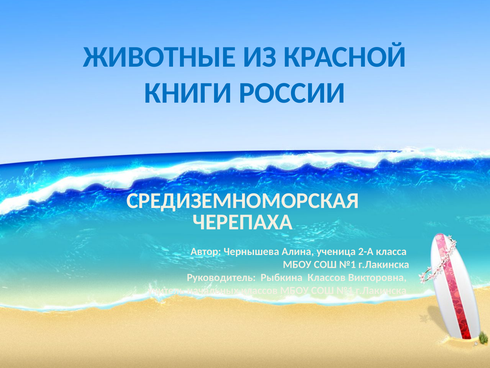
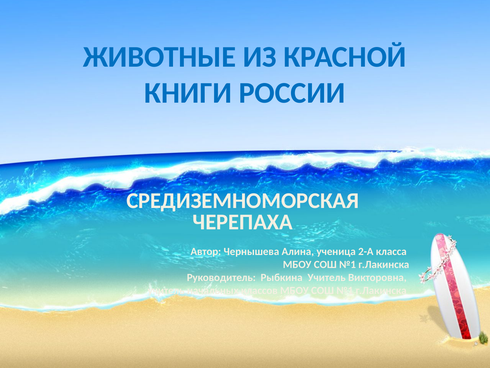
Рыбкина Классов: Классов -> Учитель (327, 277)
